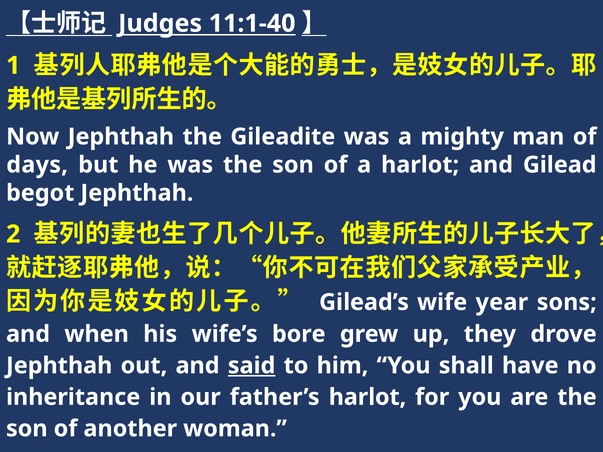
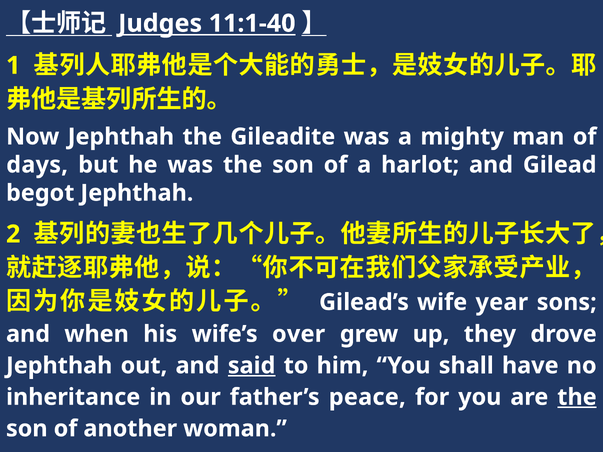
bore: bore -> over (299, 334)
father’s harlot: harlot -> peace (367, 397)
the underline: none -> present (577, 397)
